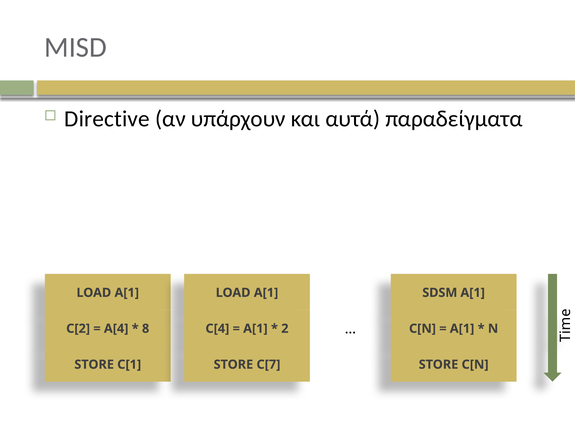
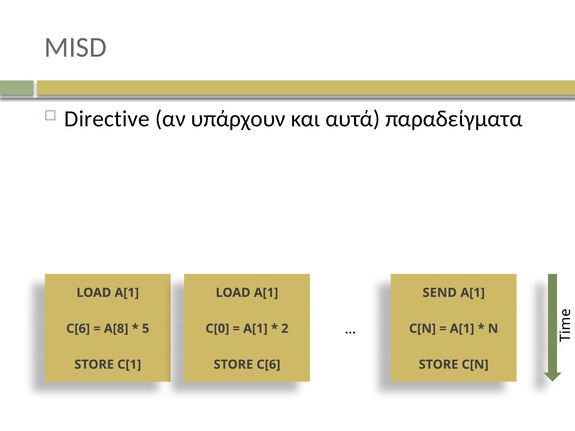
SDSM: SDSM -> SEND (440, 293)
C[2: C[2 -> C[6 (78, 329)
A[4: A[4 -> A[8 (116, 329)
8: 8 -> 5 (146, 329)
C[4: C[4 -> C[0 (217, 329)
STORE C[7: C[7 -> C[6 (268, 365)
